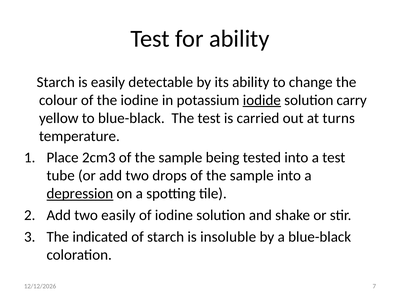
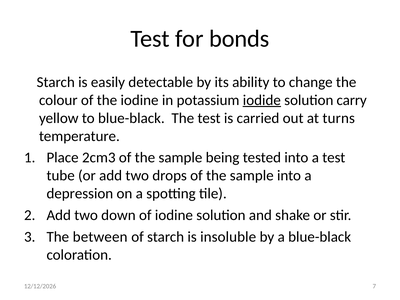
for ability: ability -> bonds (239, 39)
depression underline: present -> none (80, 194)
two easily: easily -> down (118, 215)
indicated: indicated -> between (100, 237)
